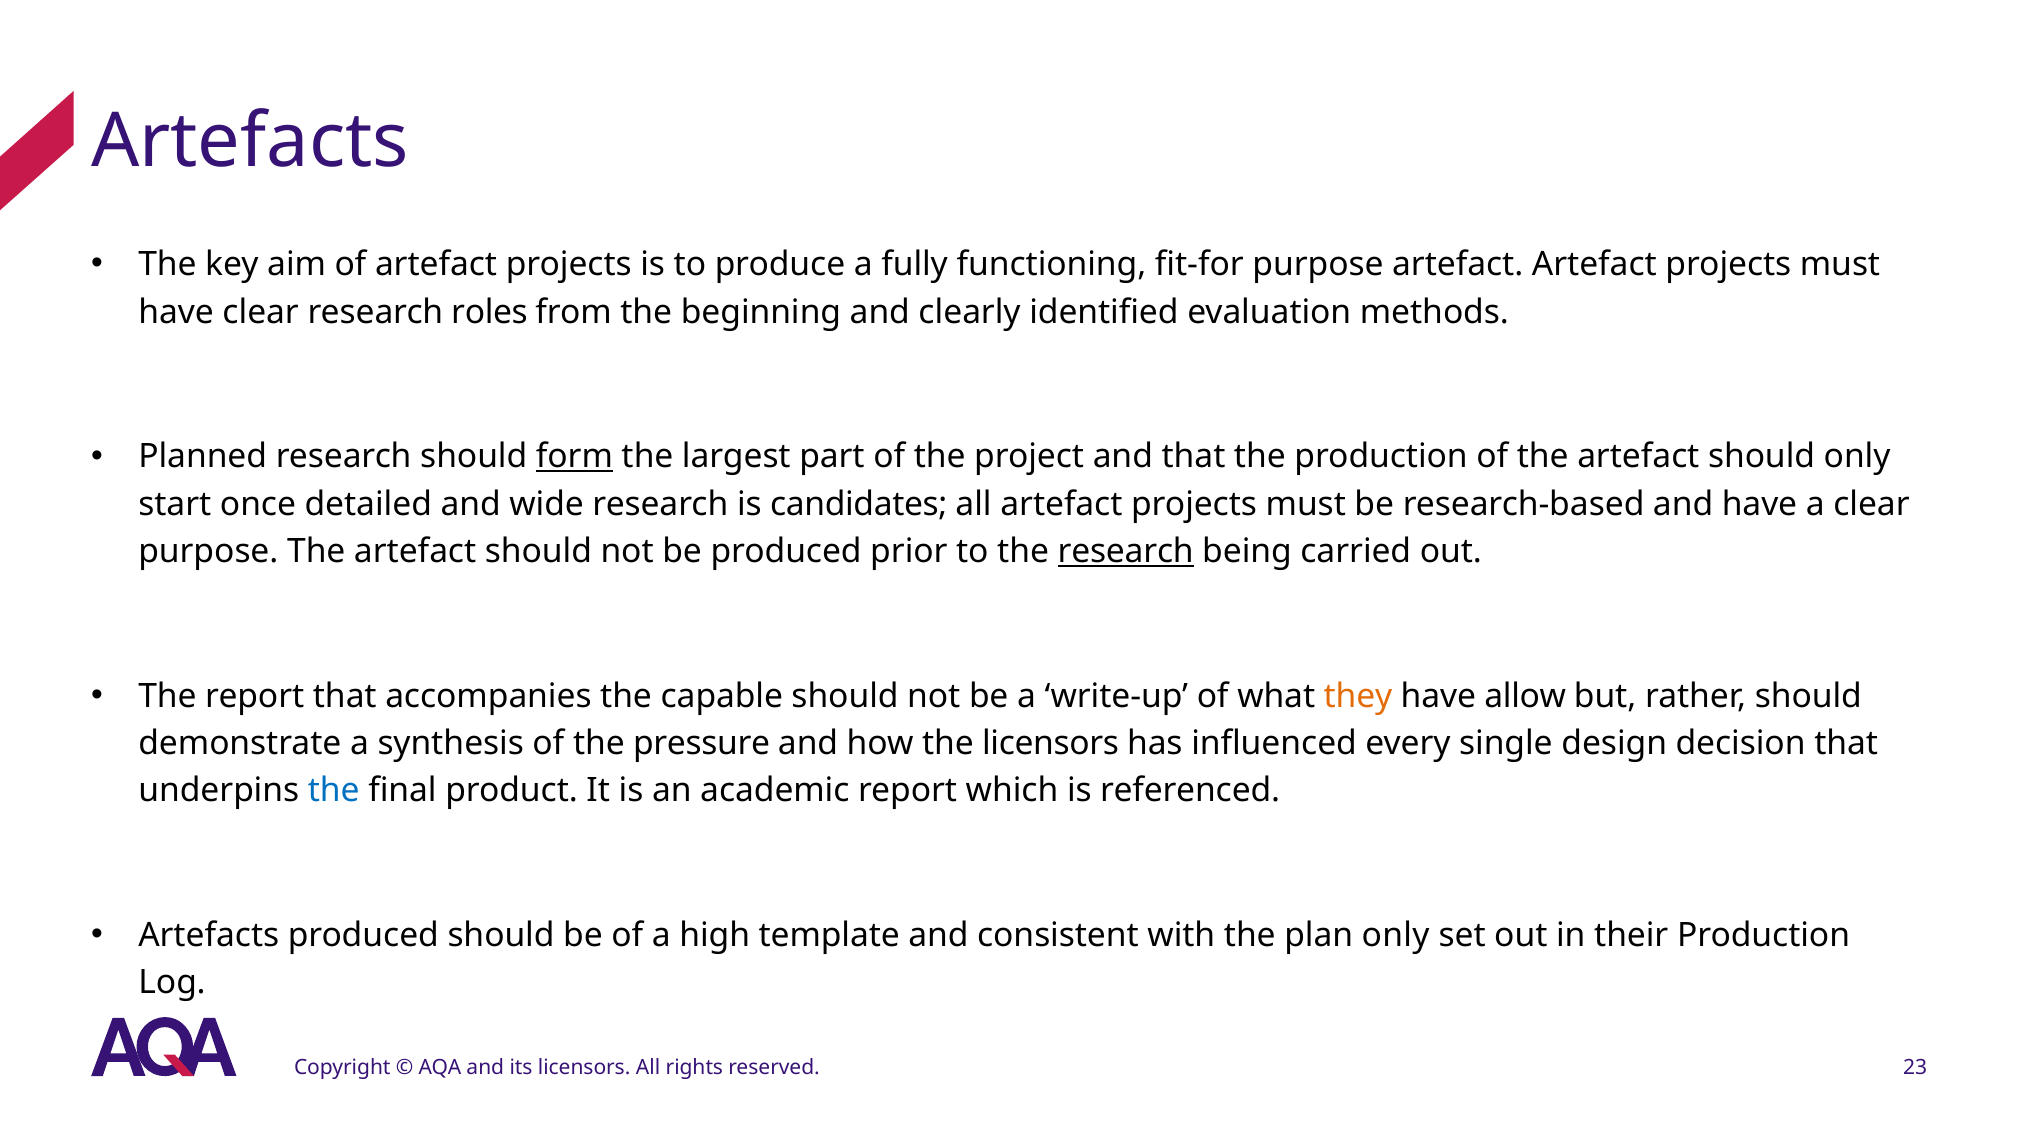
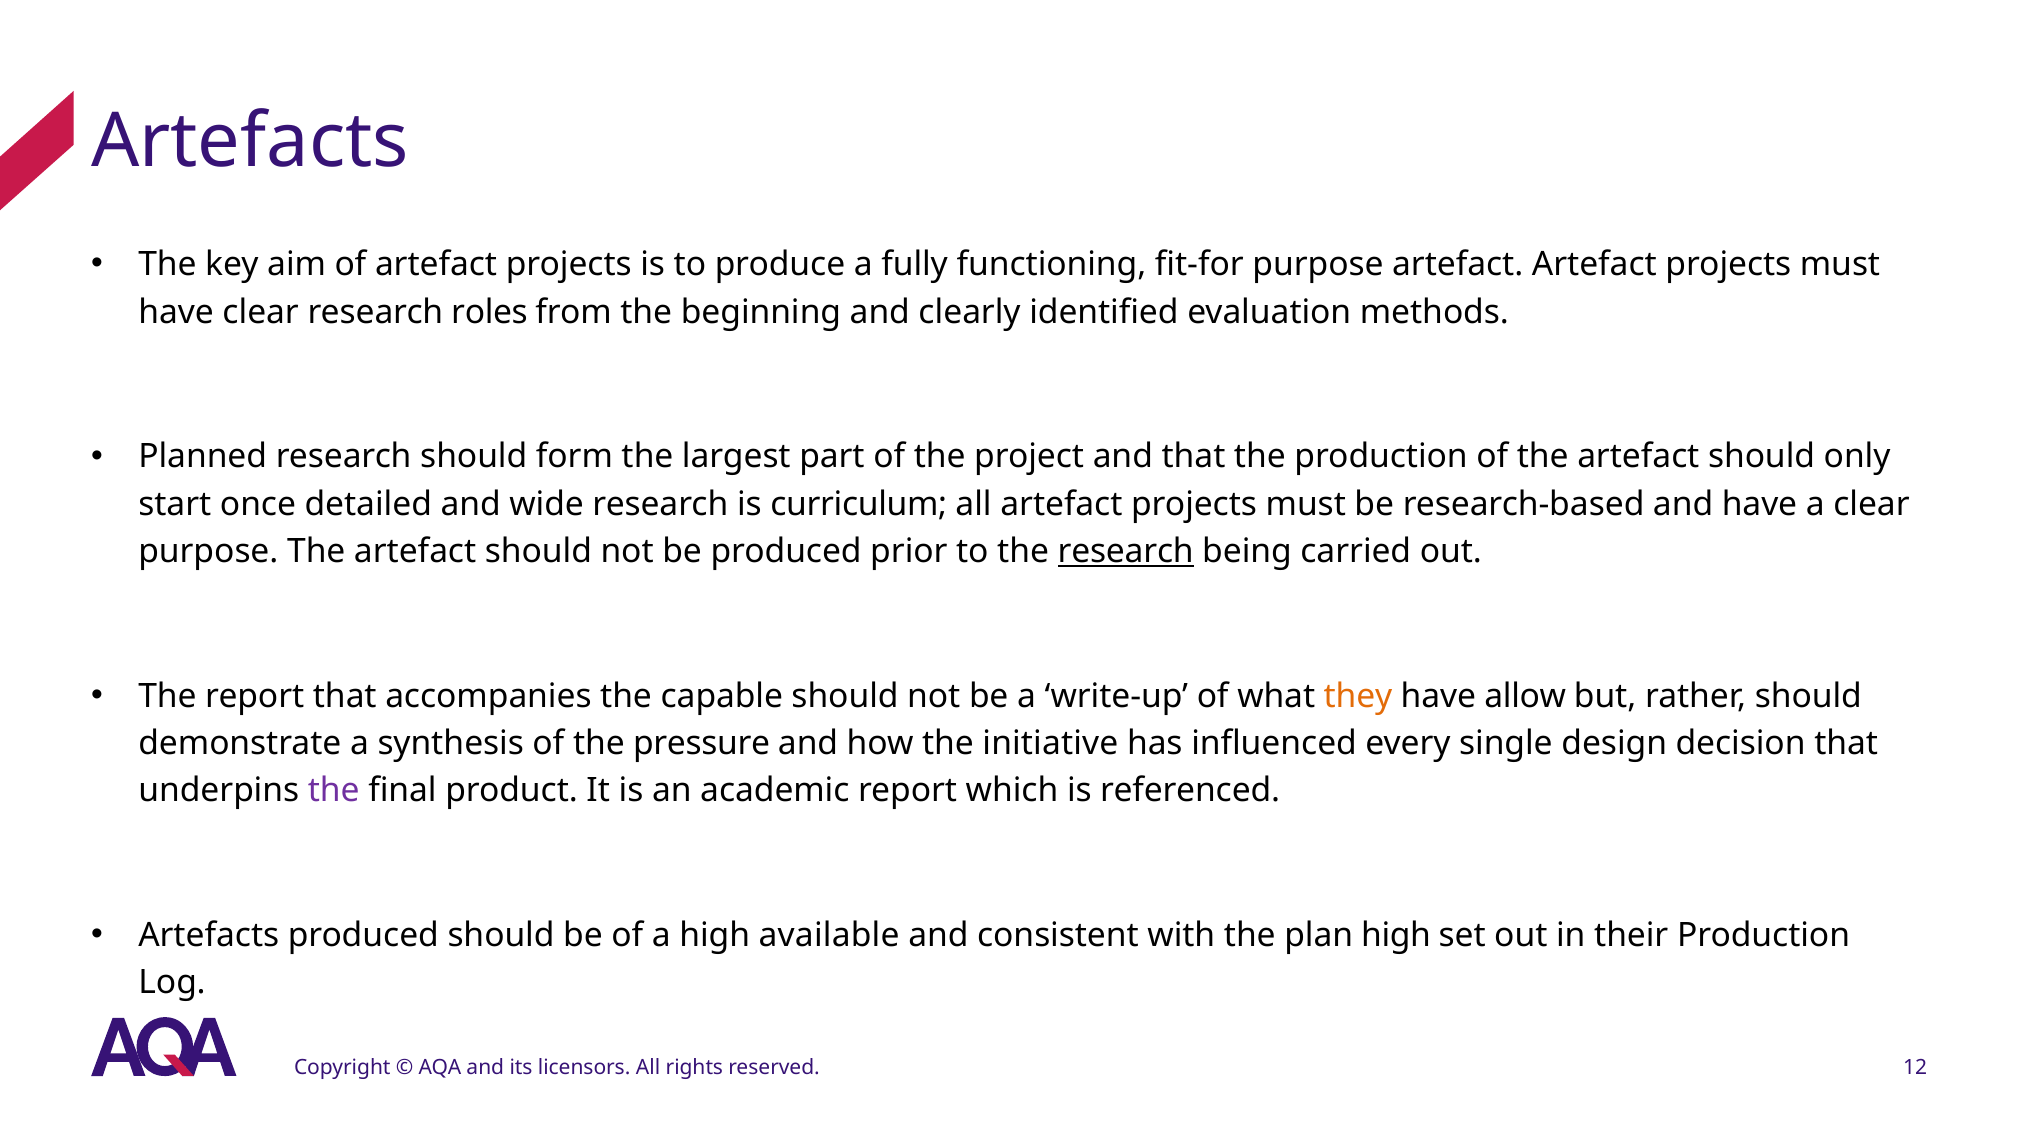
form underline: present -> none (574, 457)
candidates: candidates -> curriculum (859, 504)
the licensors: licensors -> initiative (1050, 743)
the colour: blue -> purple (334, 791)
template: template -> available (829, 935)
plan only: only -> high (1396, 935)
23: 23 -> 12 (1915, 1067)
